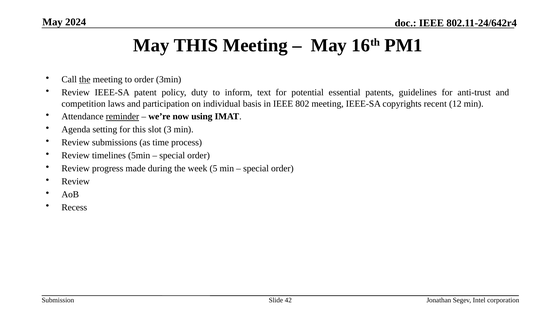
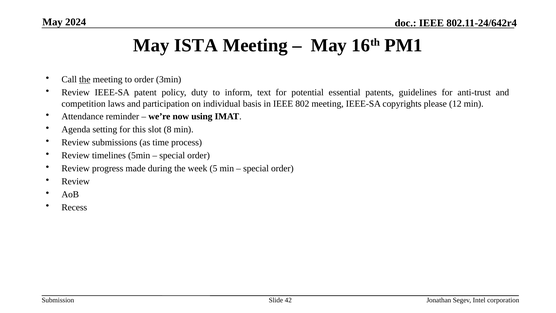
May THIS: THIS -> ISTA (196, 45)
recent: recent -> please (435, 104)
reminder underline: present -> none (122, 117)
3: 3 -> 8 (168, 129)
